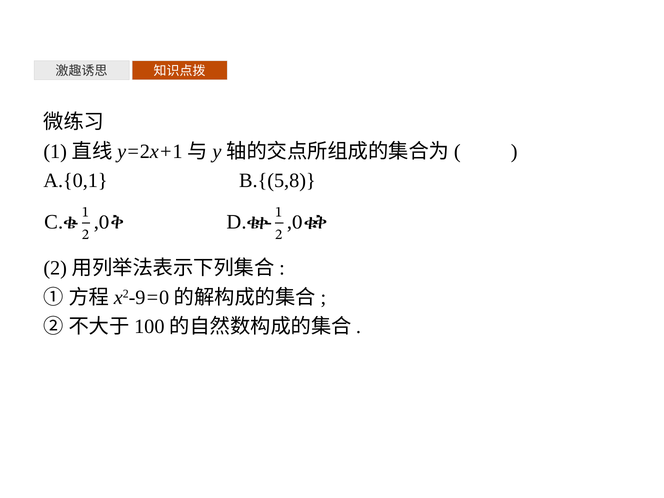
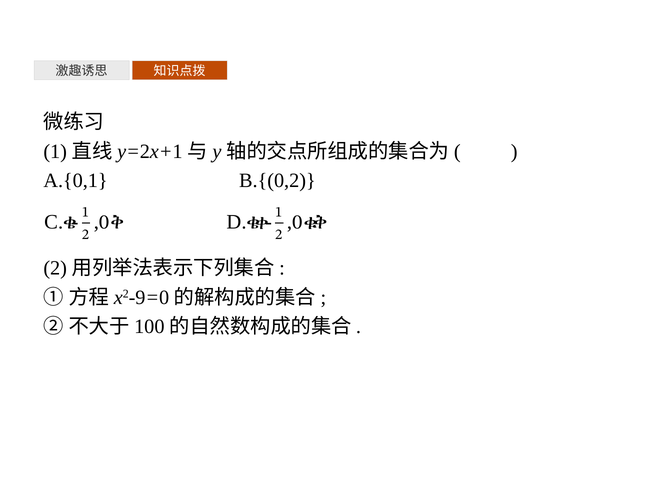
B.{(5,8: B.{(5,8 -> B.{(0,2 (277, 181)
